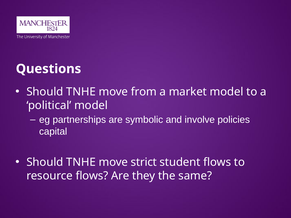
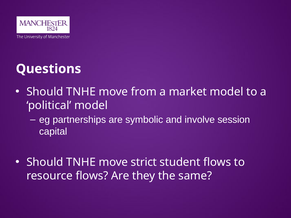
policies: policies -> session (234, 120)
